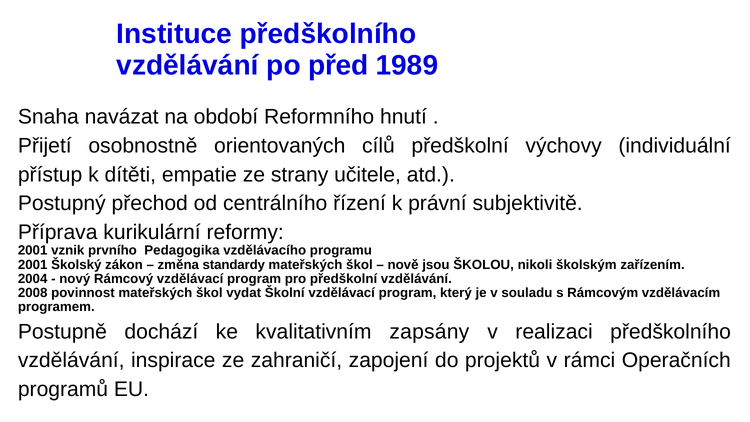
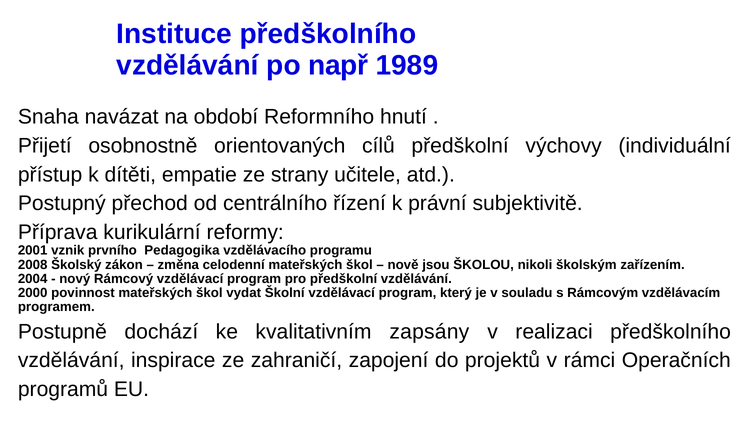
před: před -> např (338, 65)
2001: 2001 -> 2008 (33, 265)
standardy: standardy -> celodenní (234, 265)
2008: 2008 -> 2000 (33, 293)
